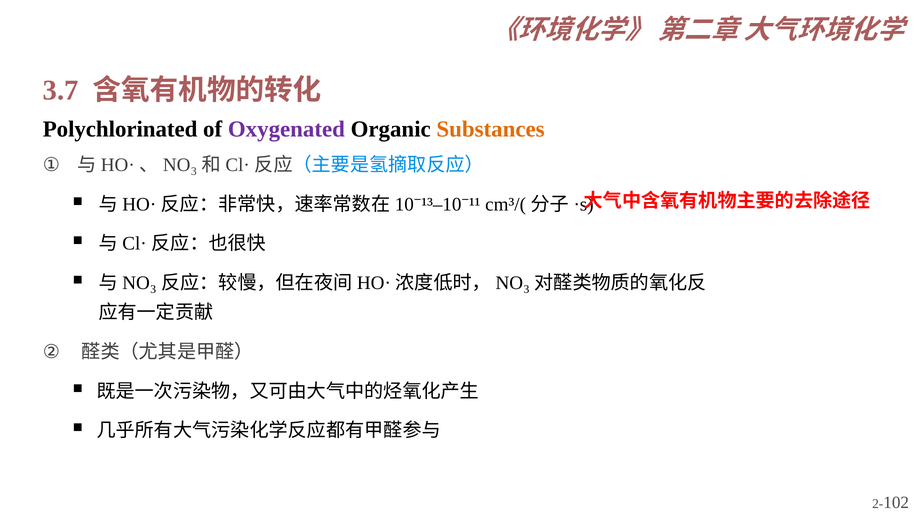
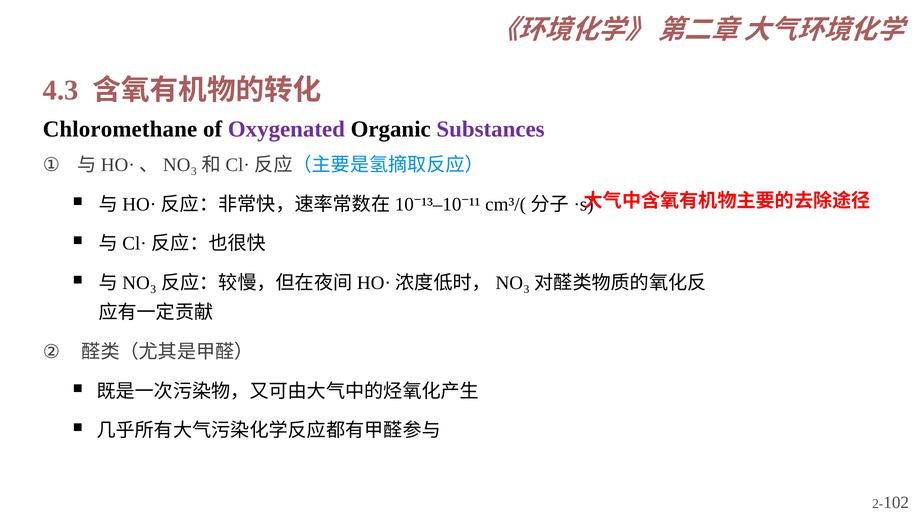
3.7: 3.7 -> 4.3 (61, 90)
Polychlorinated: Polychlorinated -> Chloromethane (120, 129)
Substances colour: orange -> purple (491, 129)
